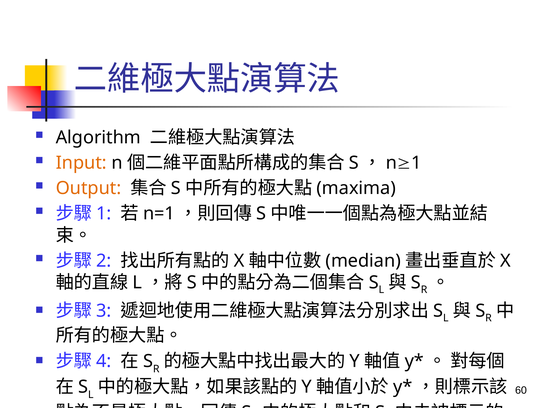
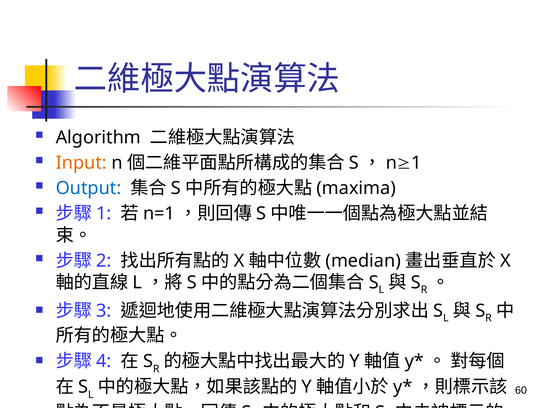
Output colour: orange -> blue (88, 188)
